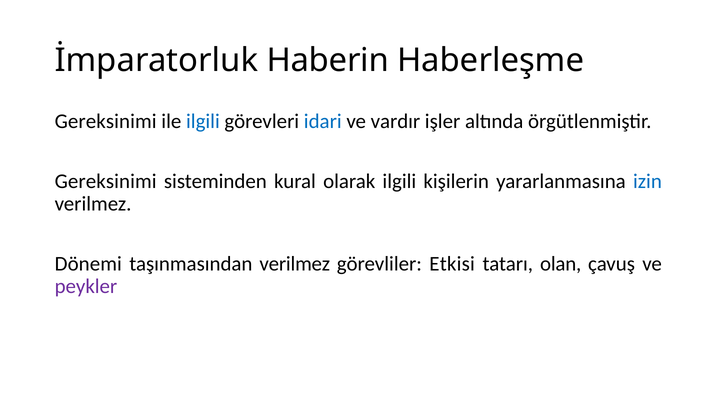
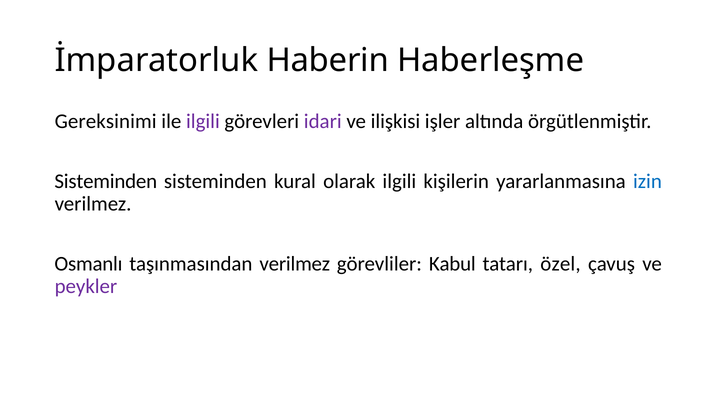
ilgili colour: blue -> purple (203, 121)
idari colour: blue -> purple (323, 121)
vardır: vardır -> ilişkisi (395, 121)
Gereksinimi: Gereksinimi -> Sisteminden (106, 181)
Dönemi: Dönemi -> Osmanlı (88, 264)
Etkisi: Etkisi -> Kabul (452, 264)
olan: olan -> özel (561, 264)
